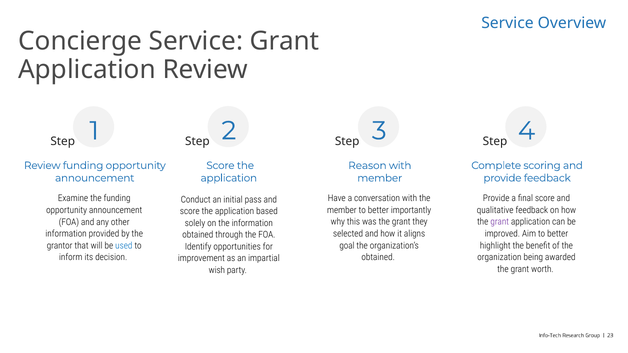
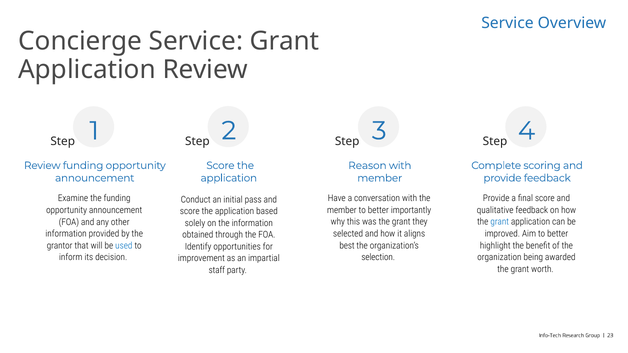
grant colour: purple -> blue (500, 222)
goal: goal -> best (347, 246)
obtained: obtained -> selection (378, 257)
wish: wish -> staff (217, 270)
